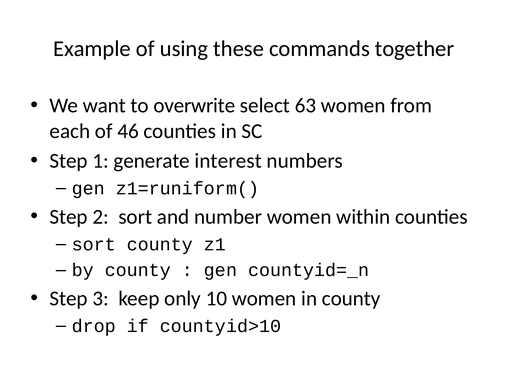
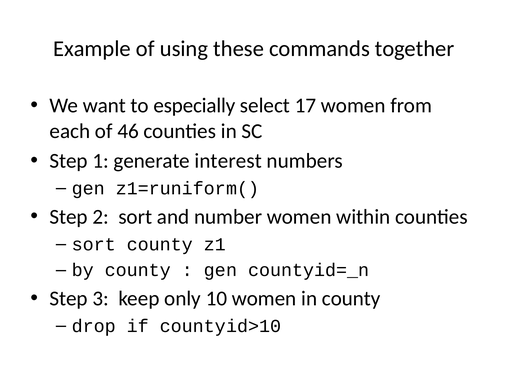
overwrite: overwrite -> especially (194, 106)
63: 63 -> 17 (306, 106)
